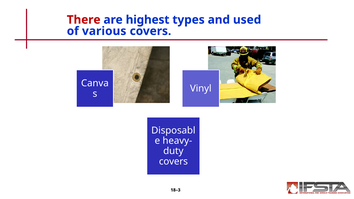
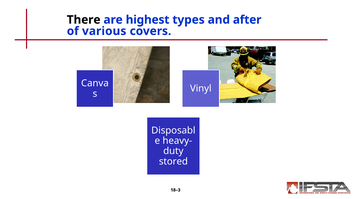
There colour: red -> black (84, 20)
used: used -> after (247, 20)
covers: covers -> stored (173, 161)
